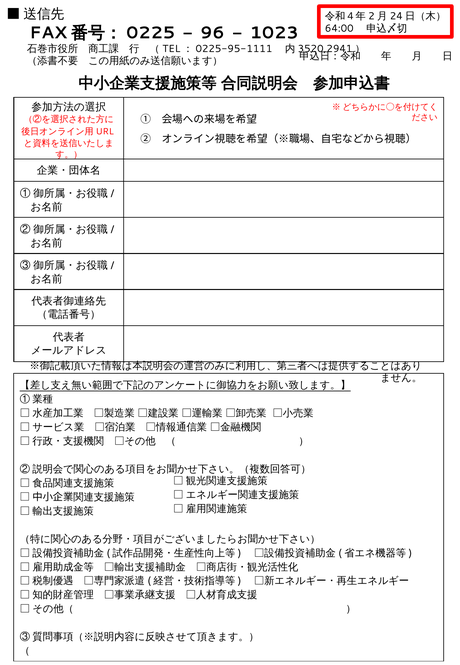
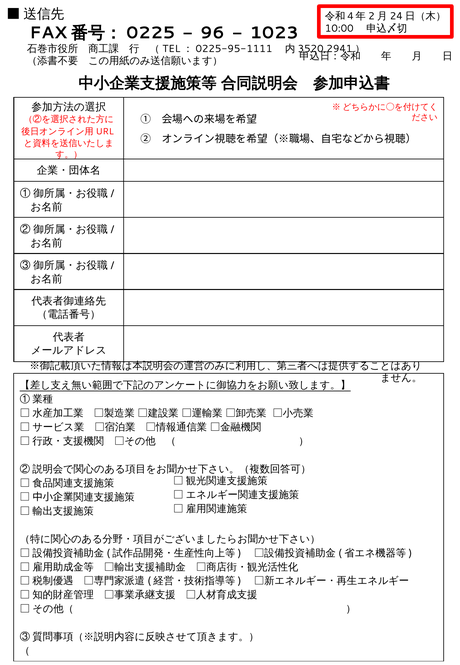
64:00: 64:00 -> 10:00 (339, 28)
